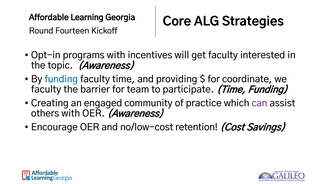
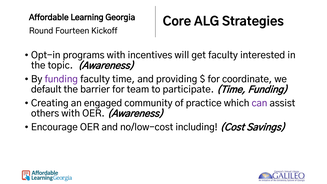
funding colour: blue -> purple (61, 79)
faculty: faculty -> default (46, 90)
retention: retention -> including (197, 127)
